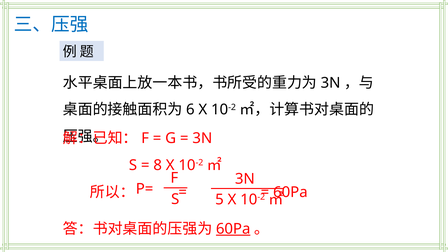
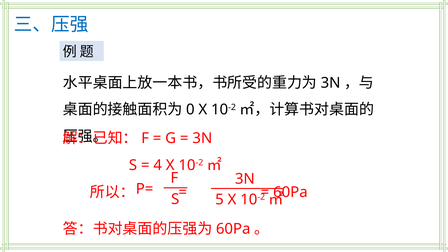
6: 6 -> 0 (190, 110)
8: 8 -> 4 (158, 165)
60Pa underline: present -> none (233, 229)
